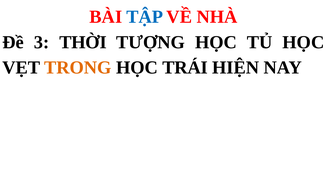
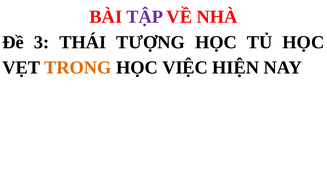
TẬP colour: blue -> purple (145, 17)
THỜI: THỜI -> THÁI (83, 42)
TRÁI: TRÁI -> VIỆC (185, 68)
